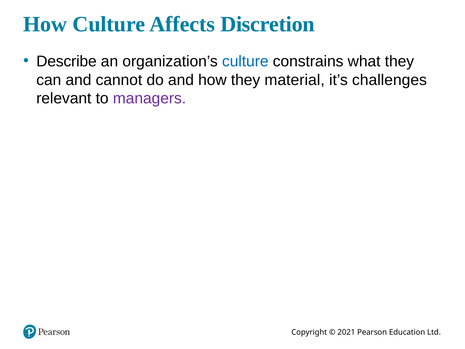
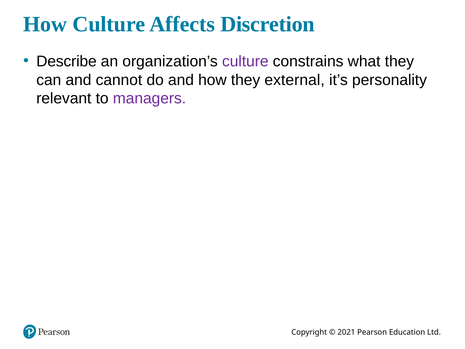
culture colour: blue -> purple (245, 61)
material: material -> external (295, 80)
challenges: challenges -> personality (390, 80)
